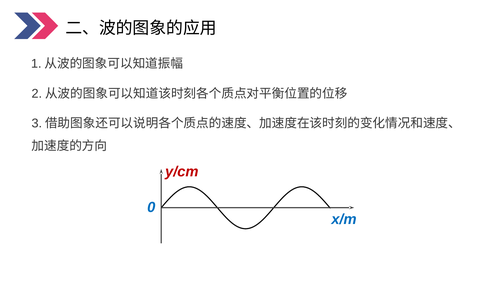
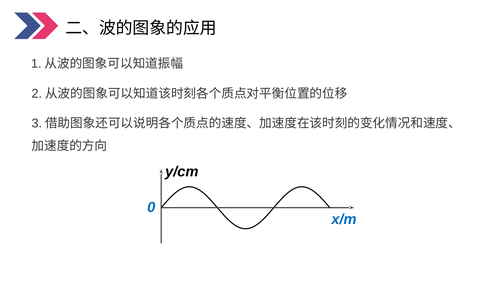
y/cm colour: red -> black (182, 171)
